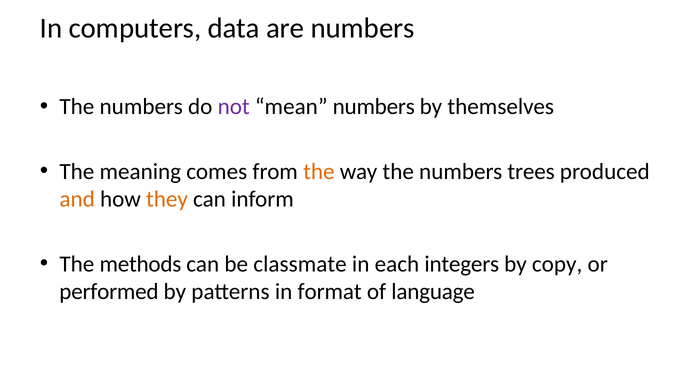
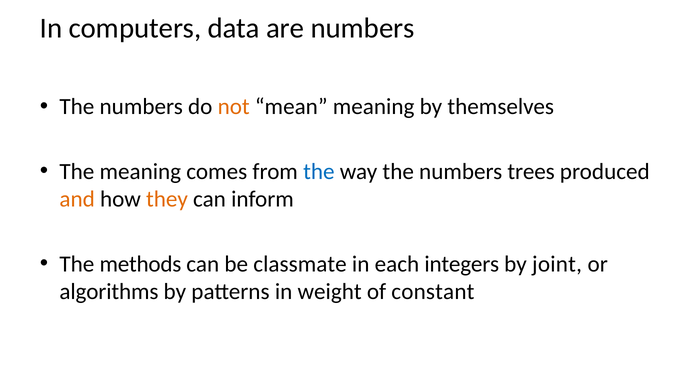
not colour: purple -> orange (234, 107)
mean numbers: numbers -> meaning (374, 107)
the colour: orange -> blue (319, 172)
copy: copy -> joint (557, 264)
performed: performed -> algorithms (109, 292)
format: format -> weight (330, 292)
language: language -> constant (433, 292)
